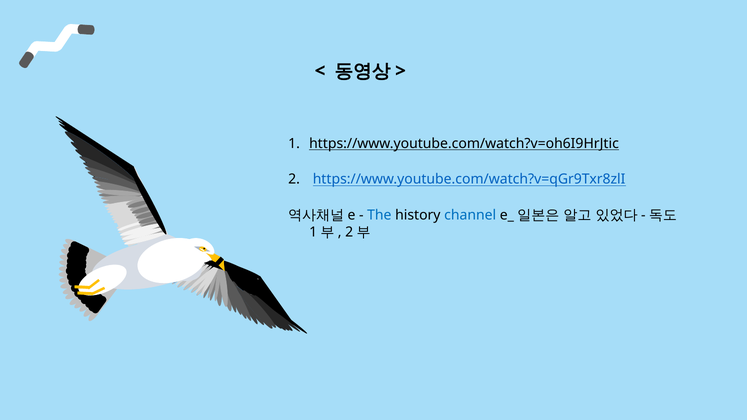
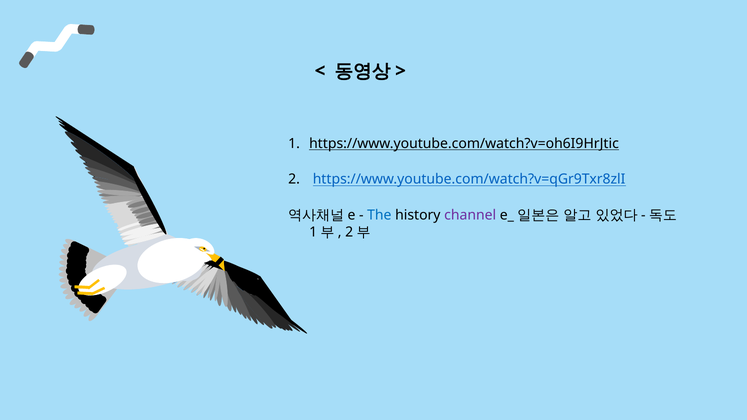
channel colour: blue -> purple (470, 215)
